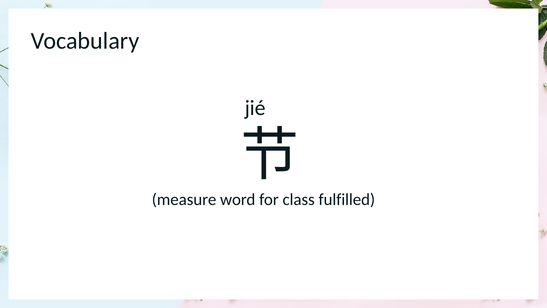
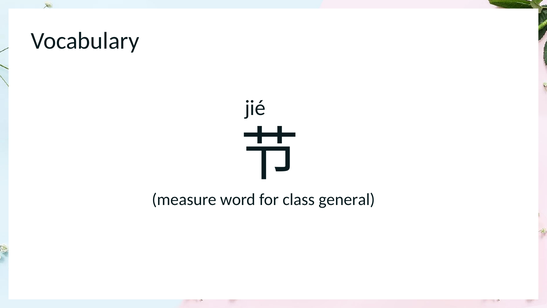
fulfilled: fulfilled -> general (347, 199)
